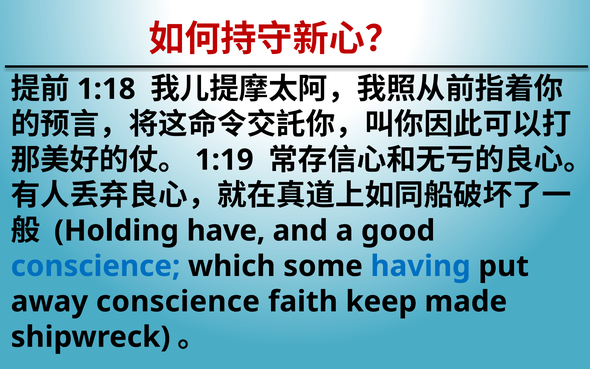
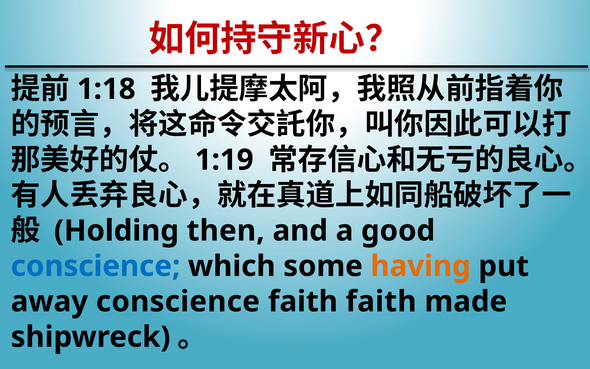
have: have -> then (226, 231)
having colour: blue -> orange (421, 266)
faith keep: keep -> faith (381, 301)
